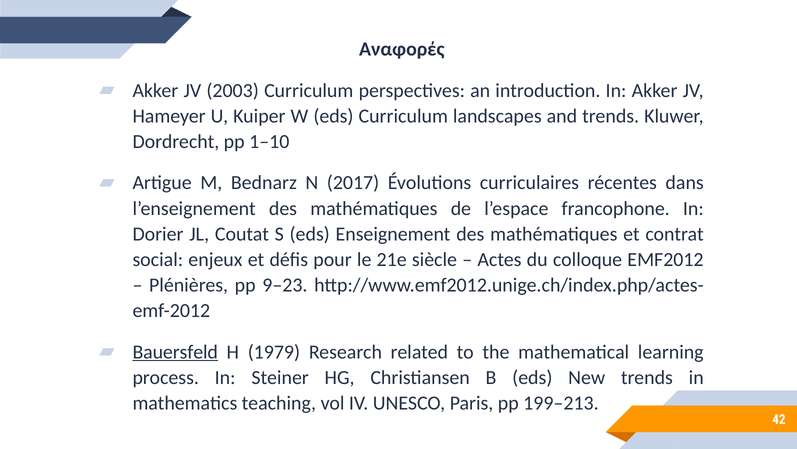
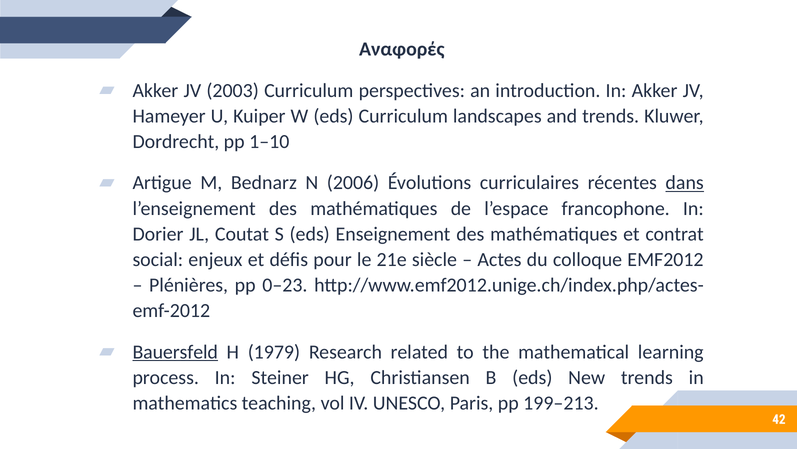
2017: 2017 -> 2006 (353, 183)
dans underline: none -> present (685, 183)
9–23: 9–23 -> 0–23 (285, 285)
